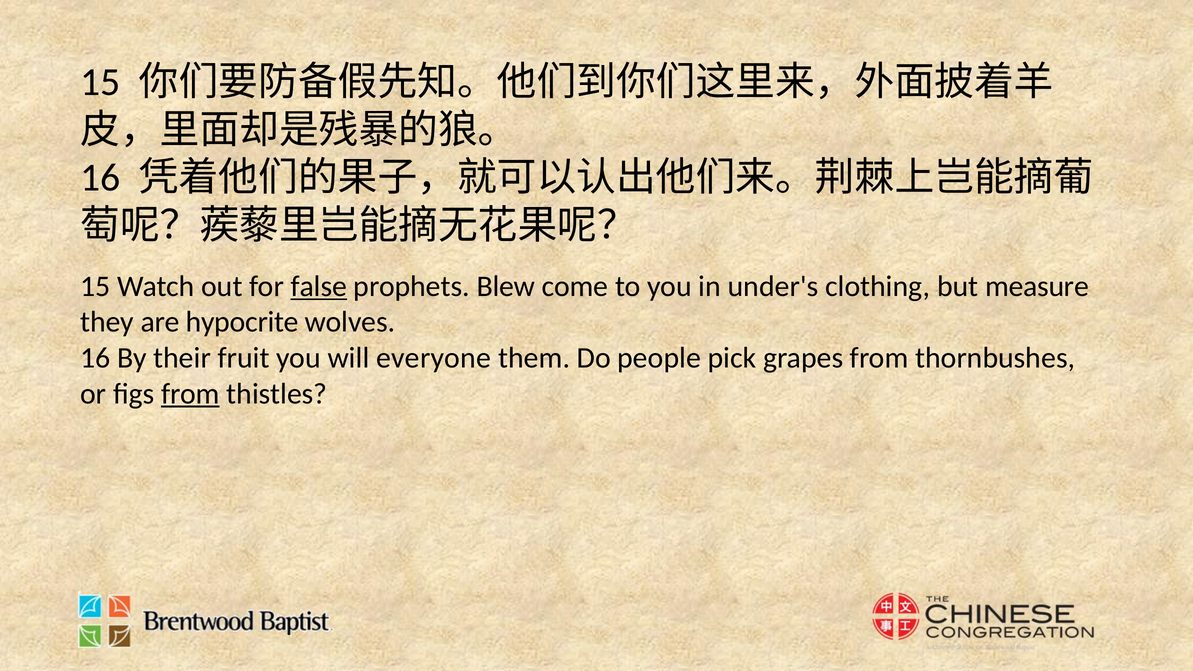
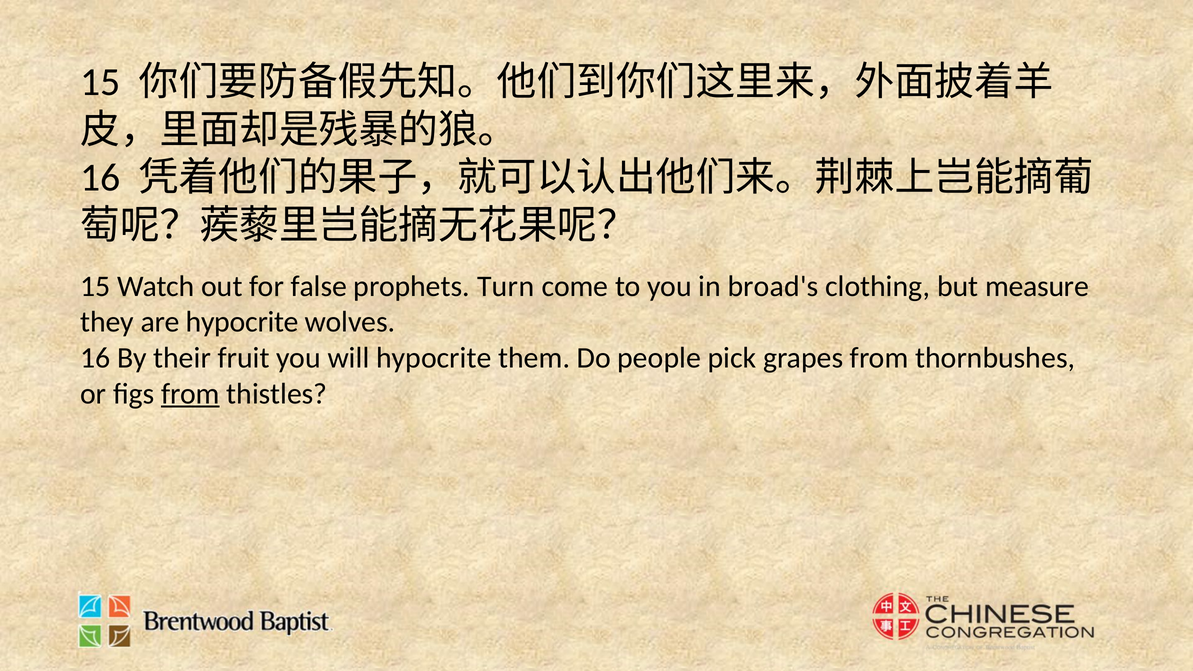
false underline: present -> none (319, 286)
Blew: Blew -> Turn (506, 286)
under's: under's -> broad's (773, 286)
will everyone: everyone -> hypocrite (434, 358)
